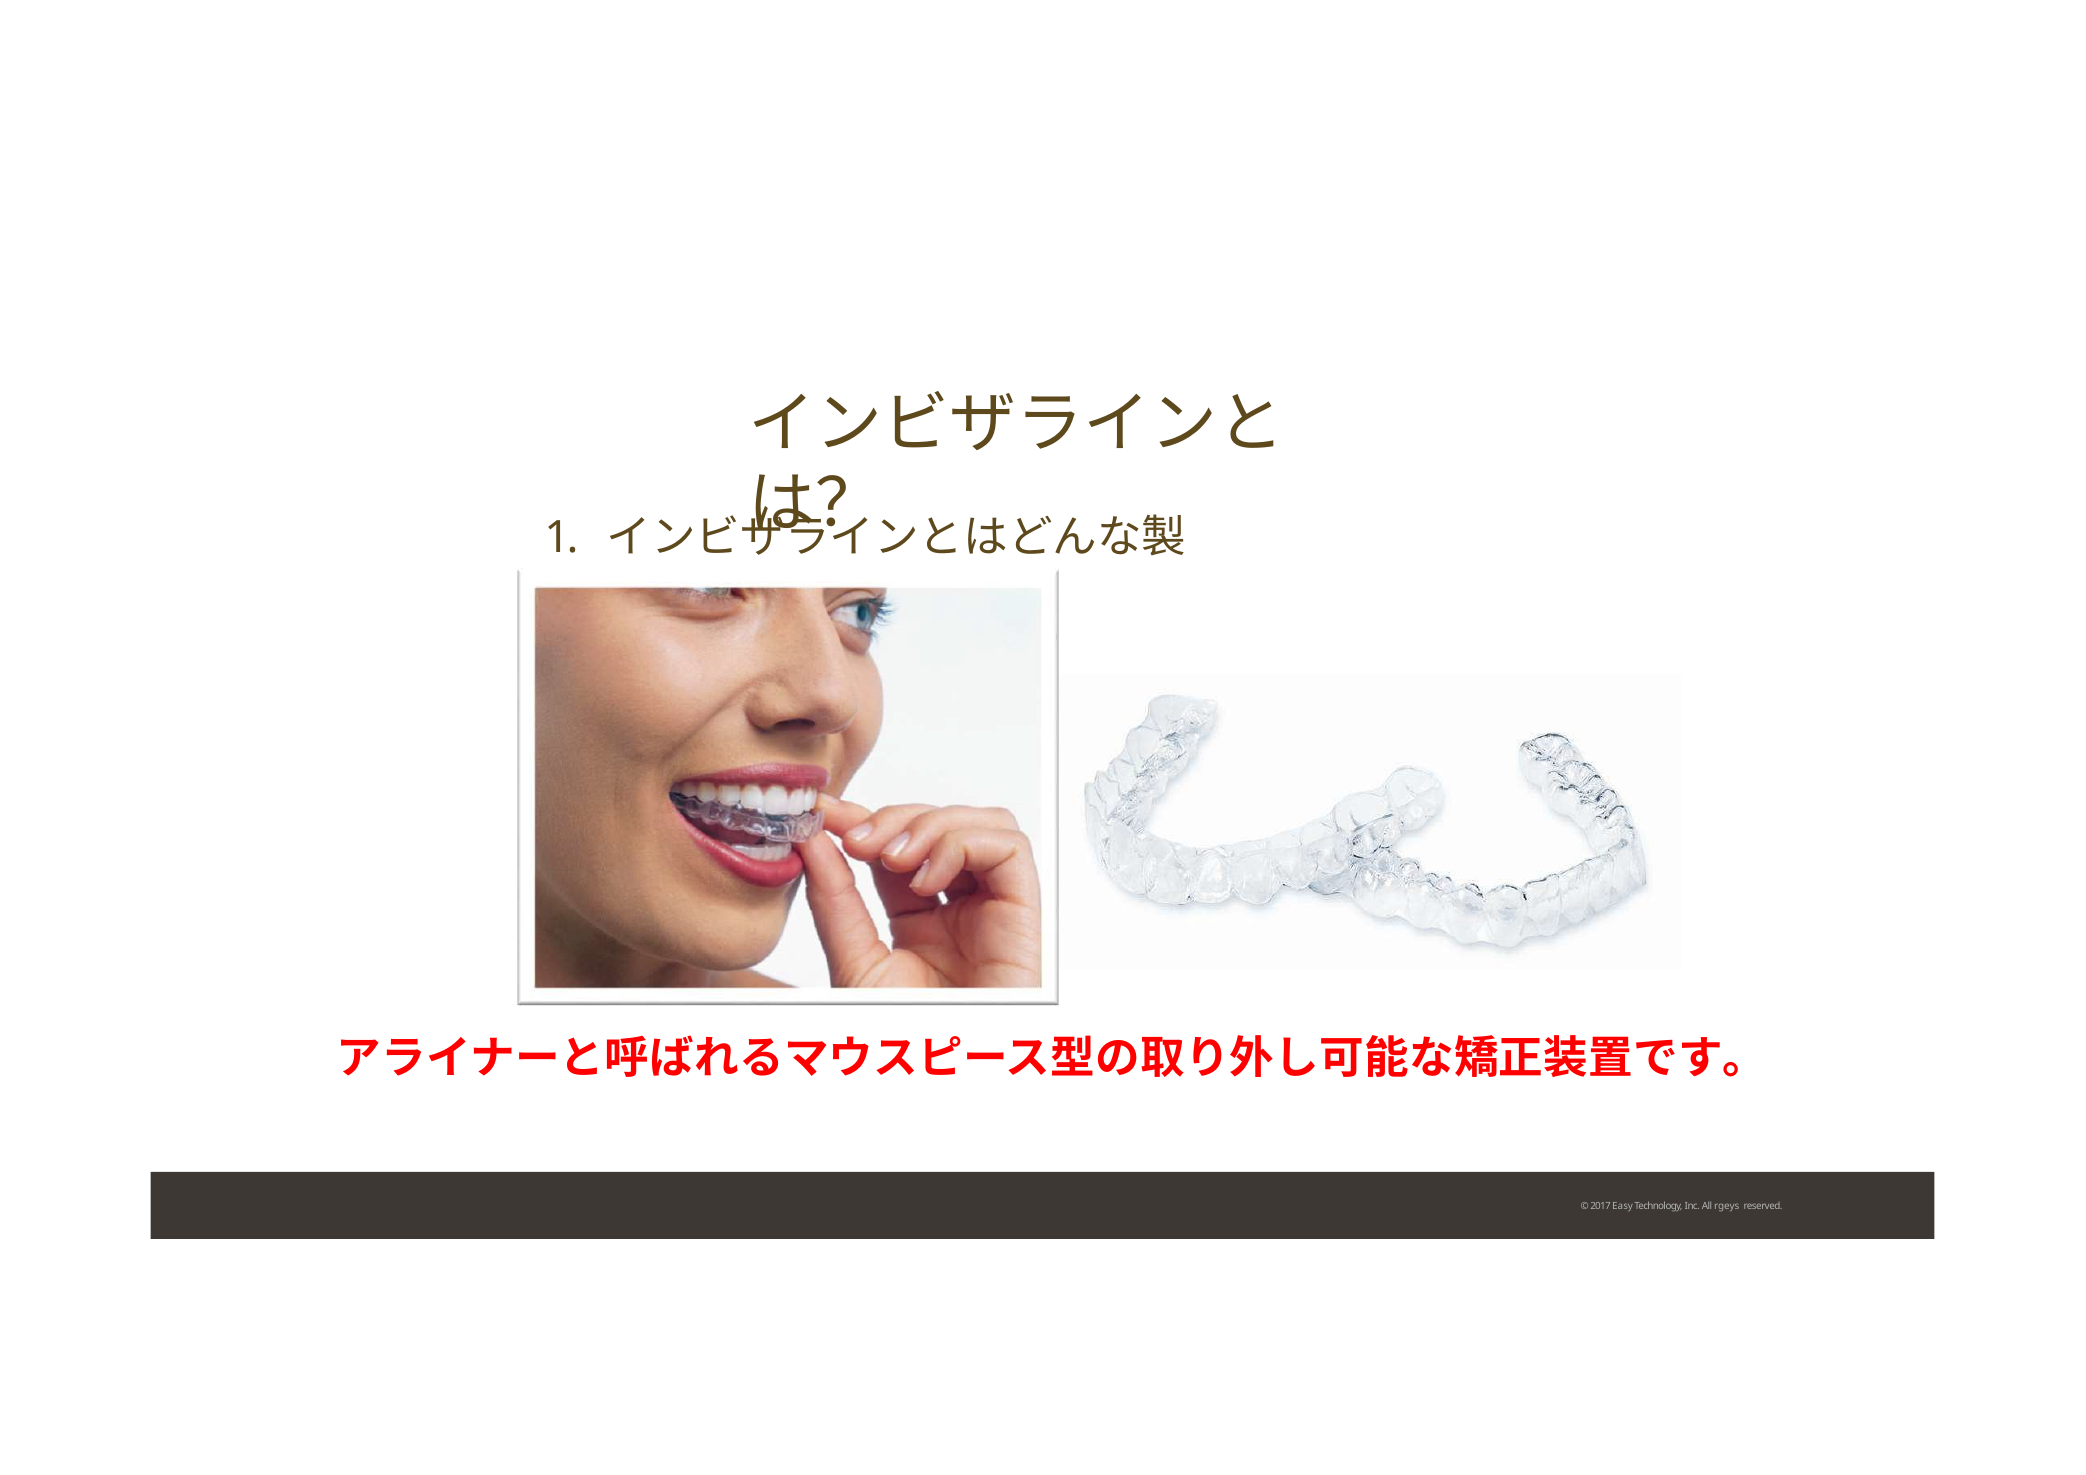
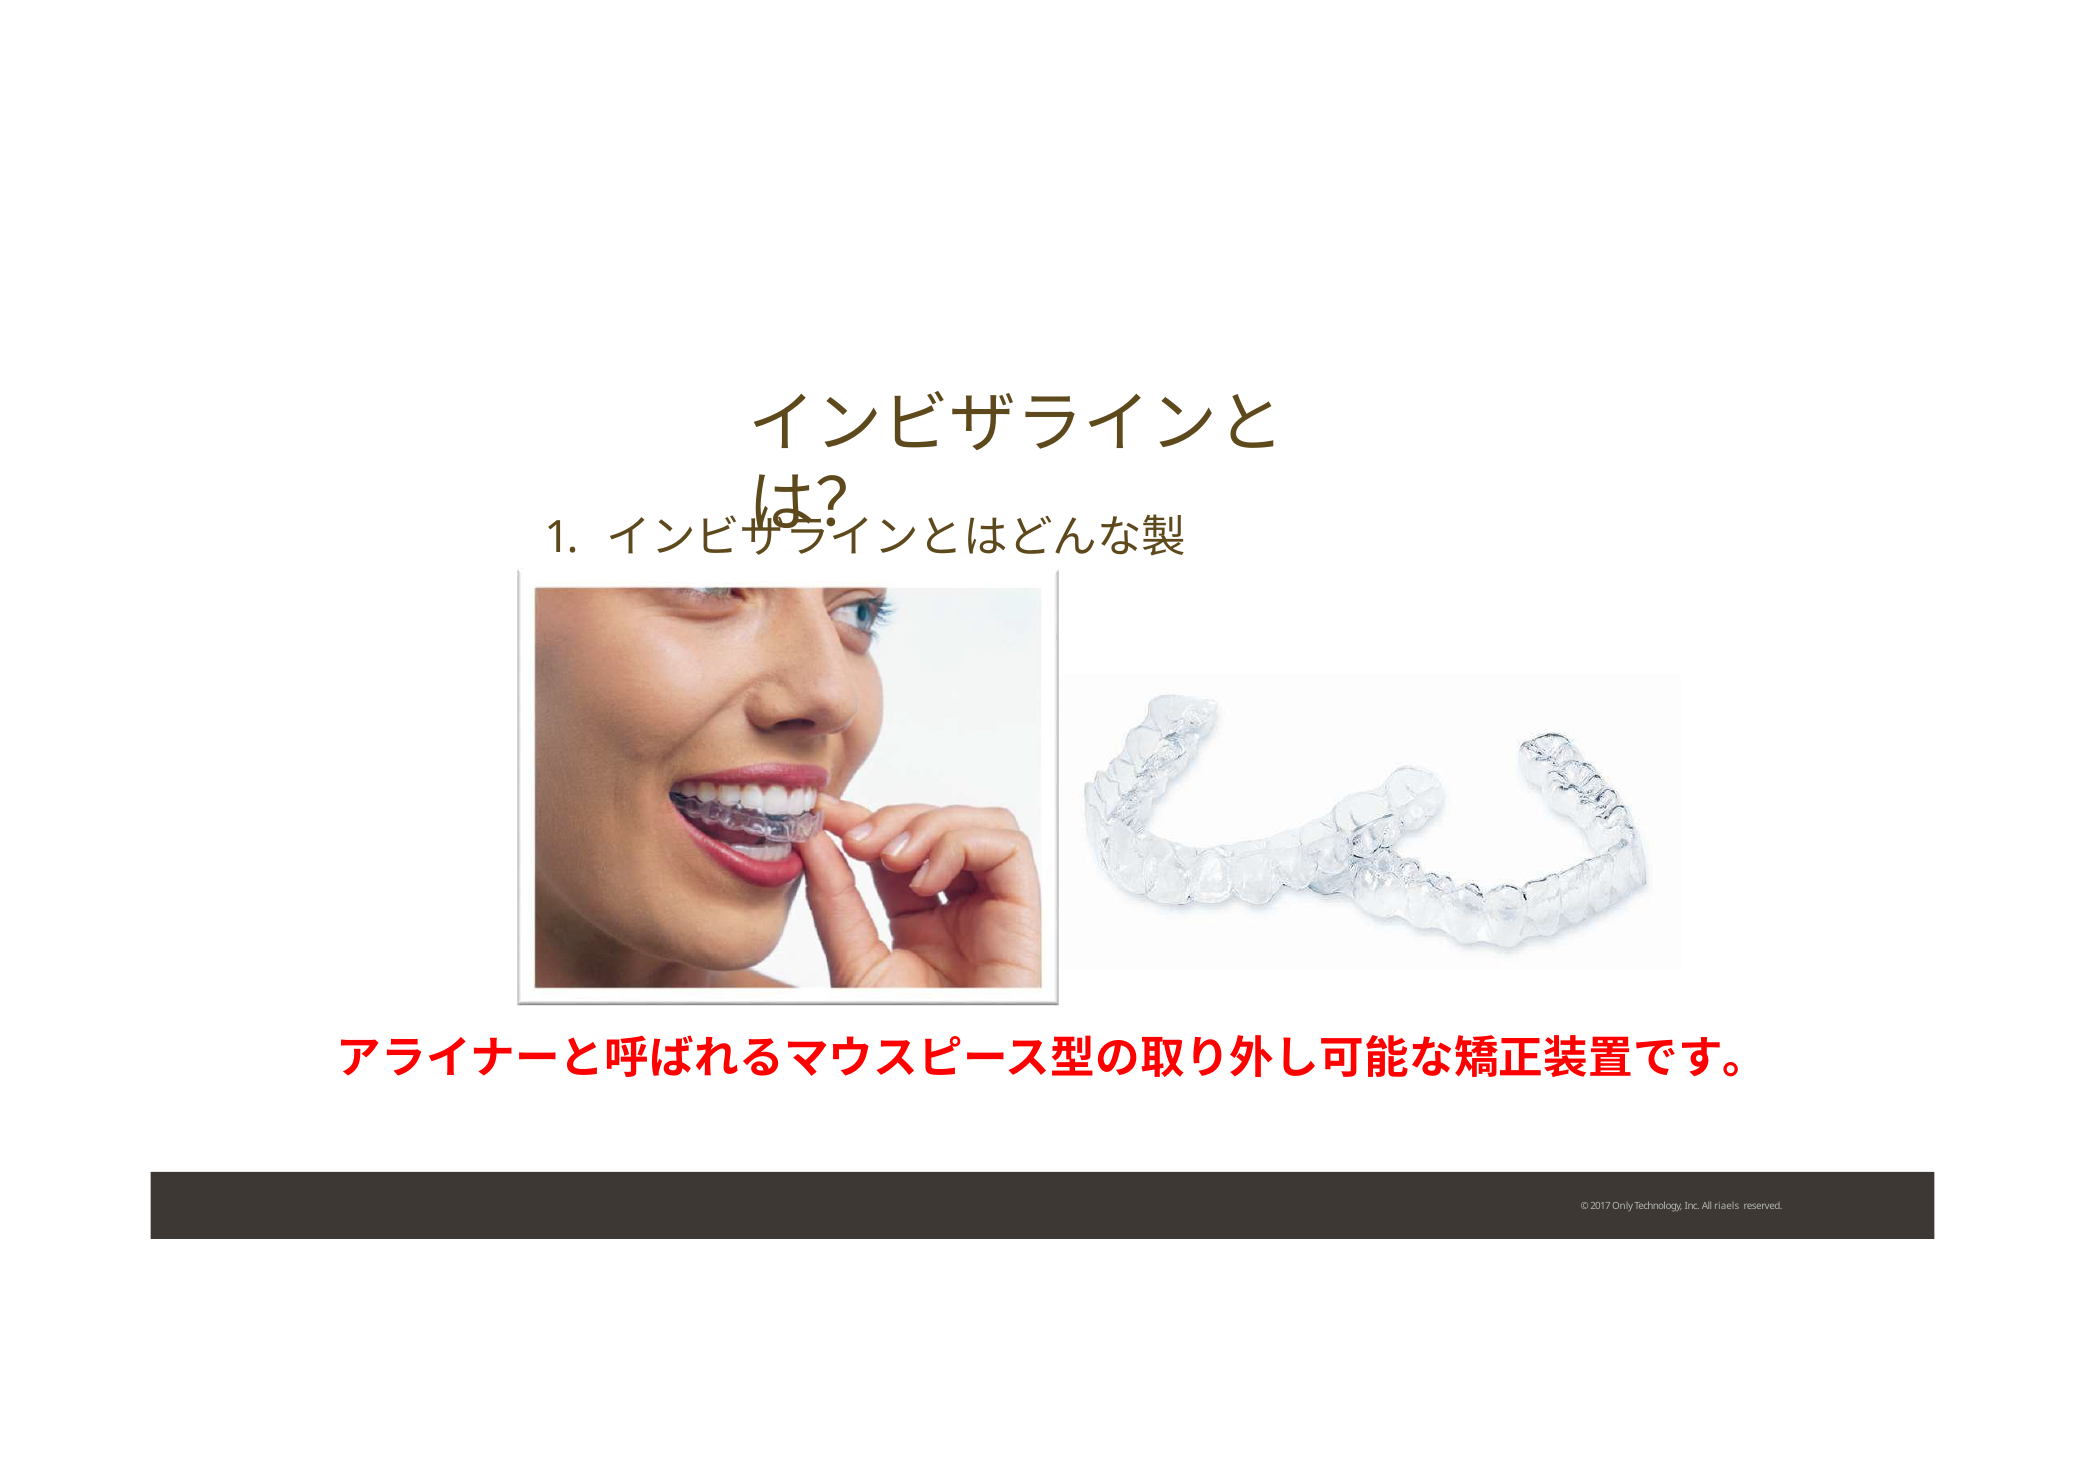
Easy: Easy -> Only (1623, 1206)
rgeys: rgeys -> riaels (1727, 1206)
